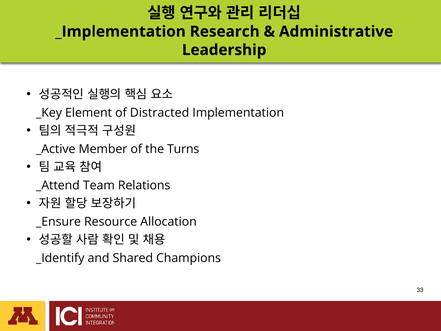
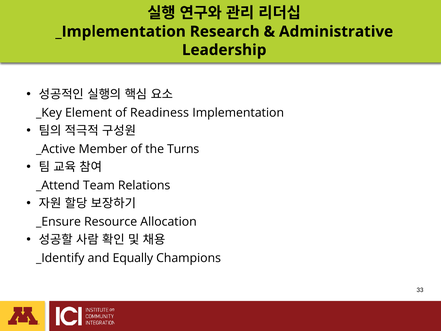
Distracted: Distracted -> Readiness (159, 113)
Shared: Shared -> Equally (133, 258)
